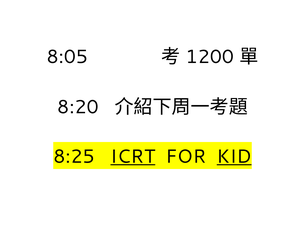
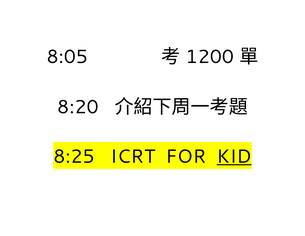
ICRT underline: present -> none (133, 156)
